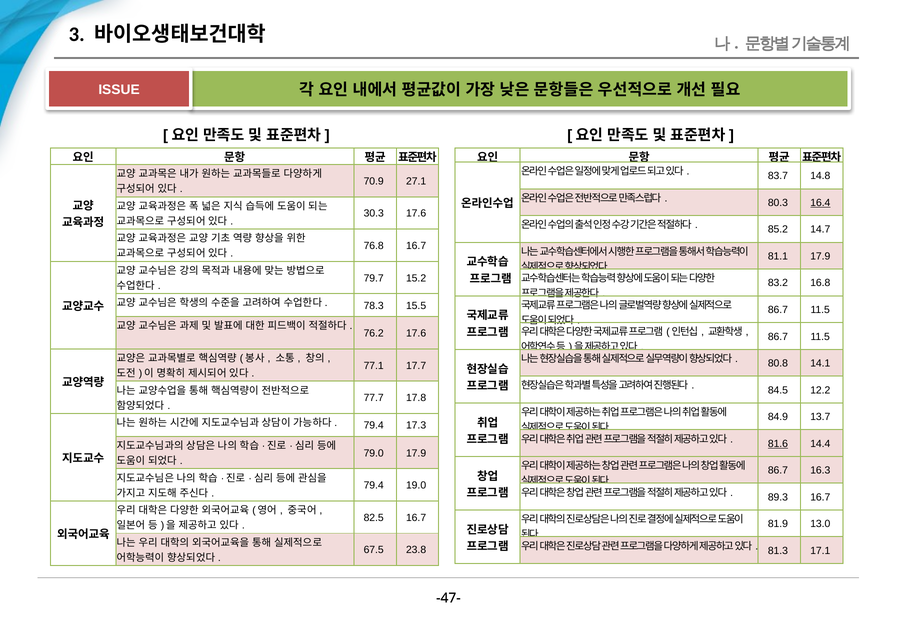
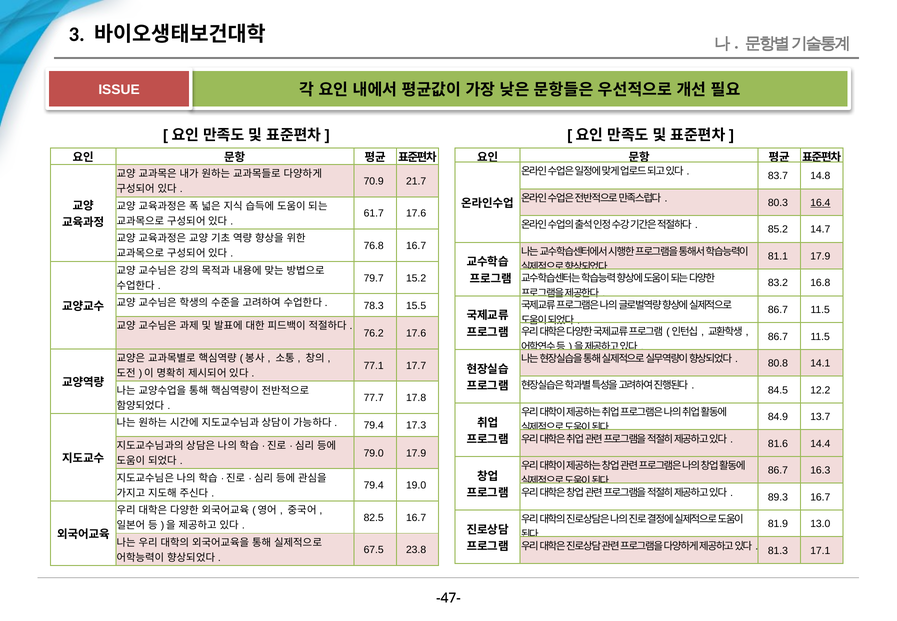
27.1: 27.1 -> 21.7 (416, 181)
30.3: 30.3 -> 61.7 (374, 214)
81.6 underline: present -> none (778, 444)
